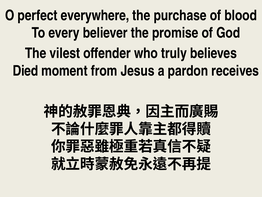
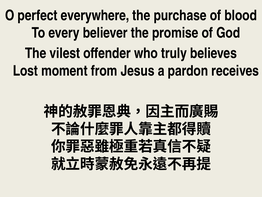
Died: Died -> Lost (25, 71)
